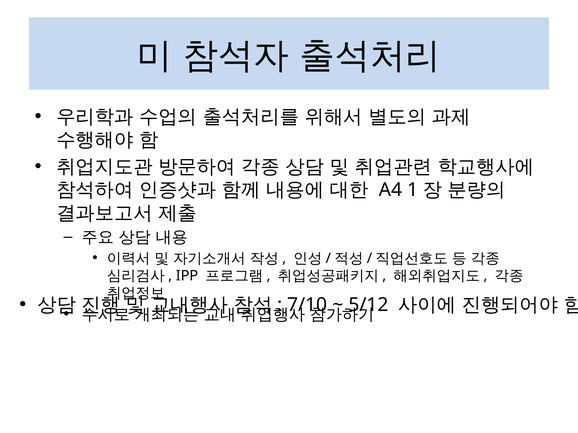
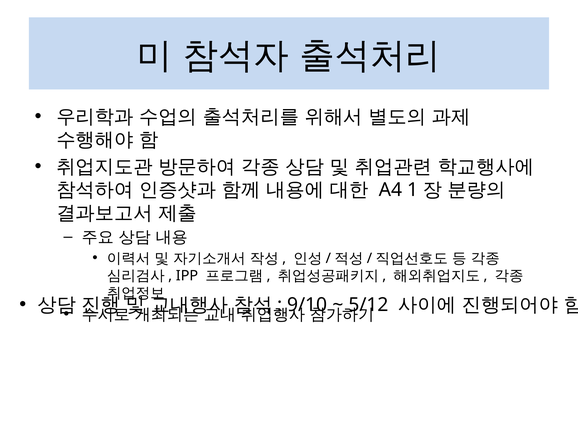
7/10: 7/10 -> 9/10 (307, 305)
